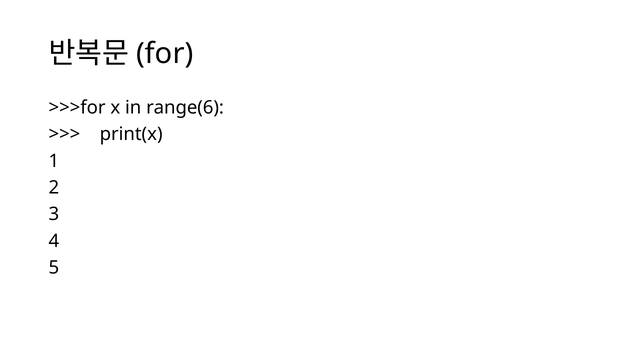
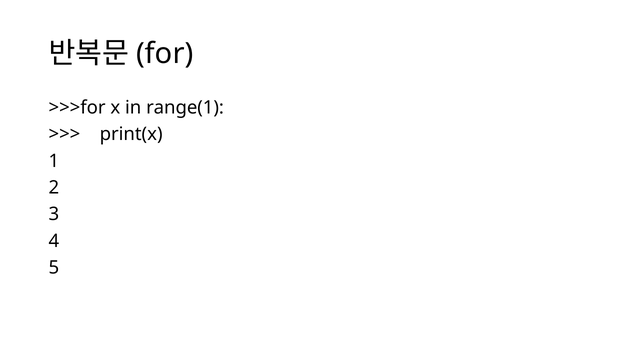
range(6: range(6 -> range(1 (185, 108)
